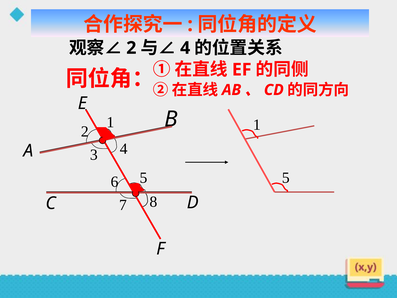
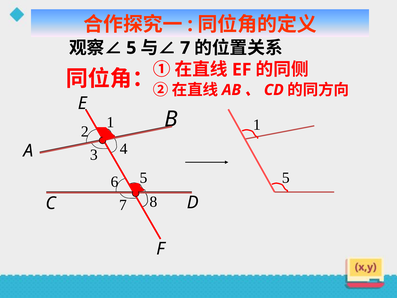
2: 2 -> 5 (131, 48)
4: 4 -> 7 (185, 48)
